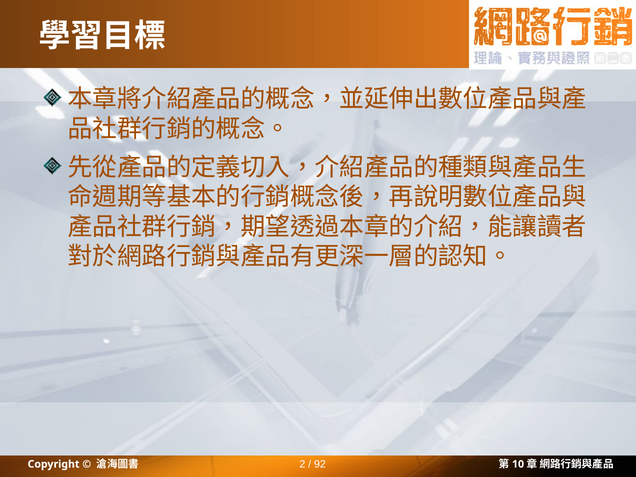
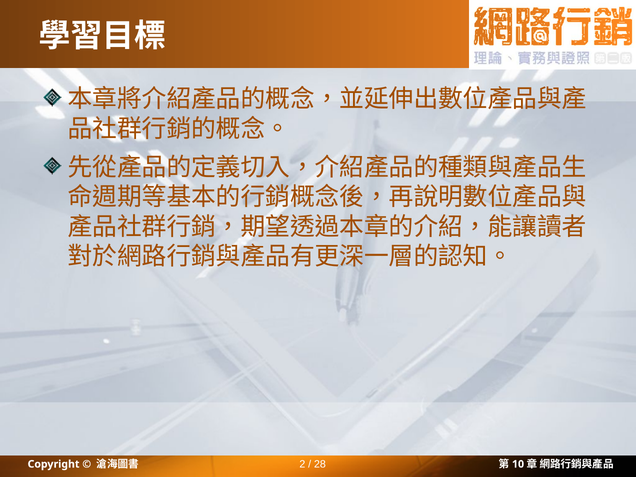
92: 92 -> 28 (320, 464)
